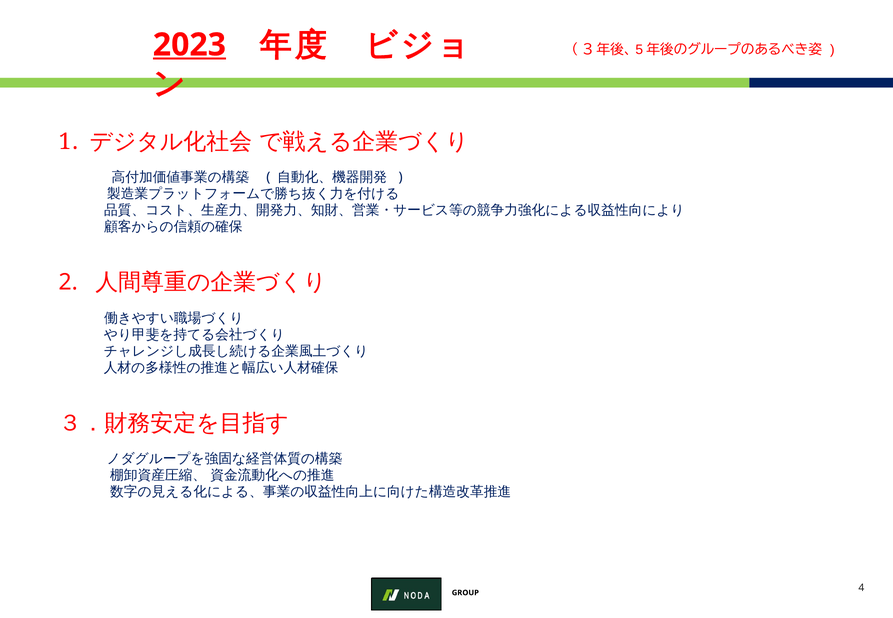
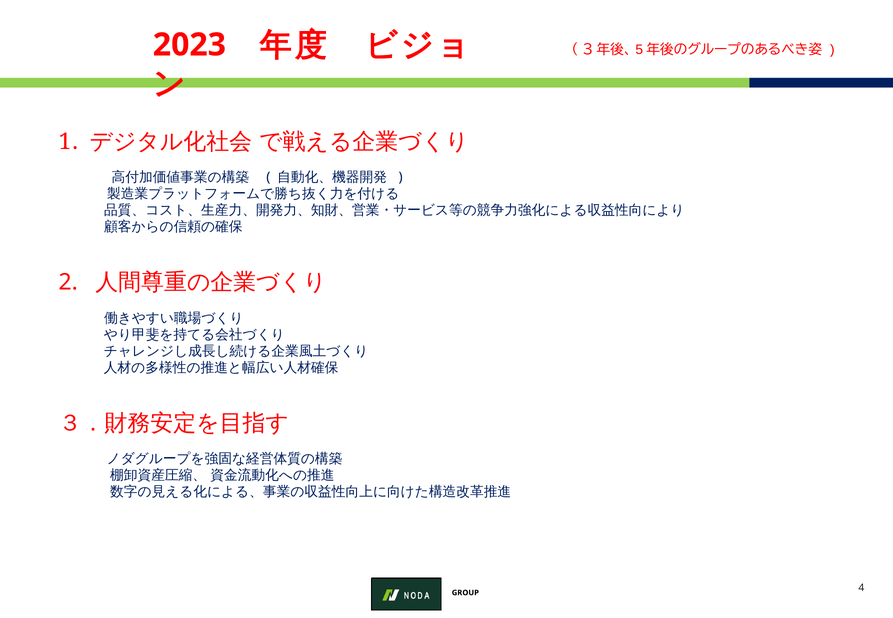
2023 underline: present -> none (189, 45)
